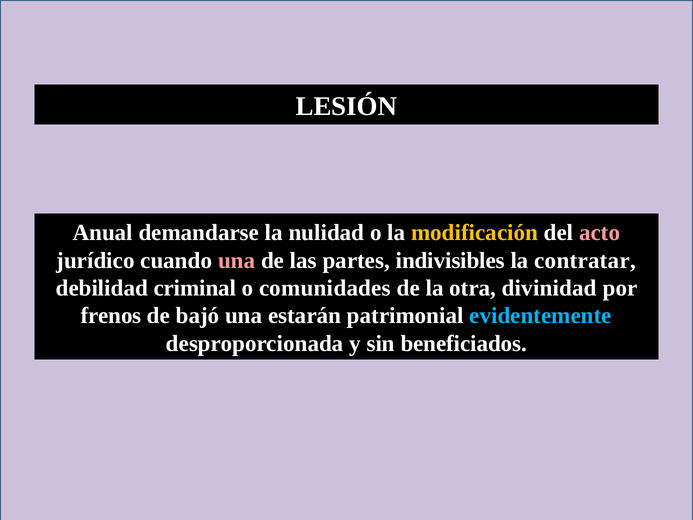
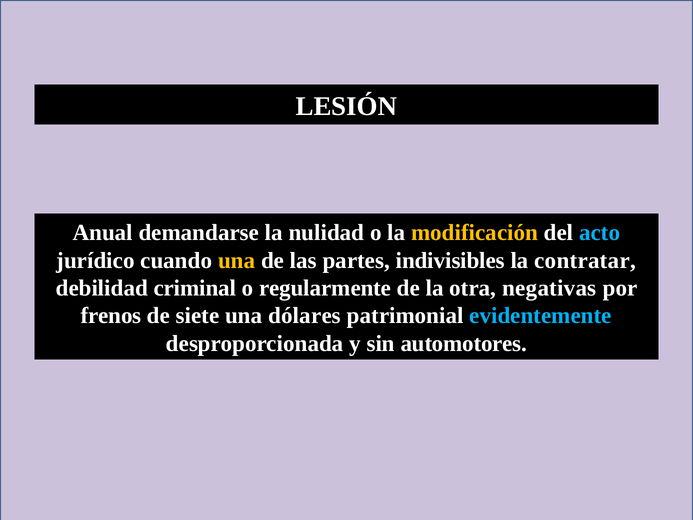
acto colour: pink -> light blue (600, 233)
una colour: pink -> yellow (237, 260)
comunidades: comunidades -> regularmente (325, 288)
divinidad: divinidad -> negativas (549, 288)
bajó: bajó -> siete (198, 316)
estarán: estarán -> dólares (305, 316)
beneficiados: beneficiados -> automotores (464, 343)
